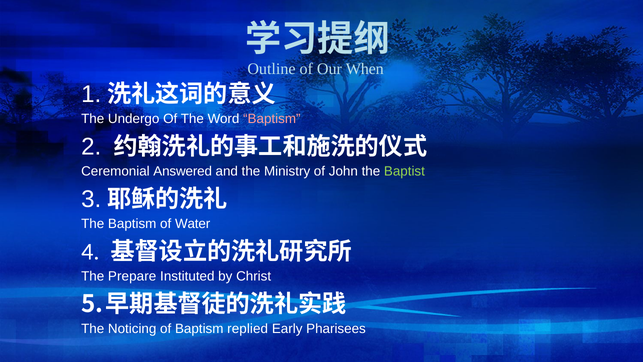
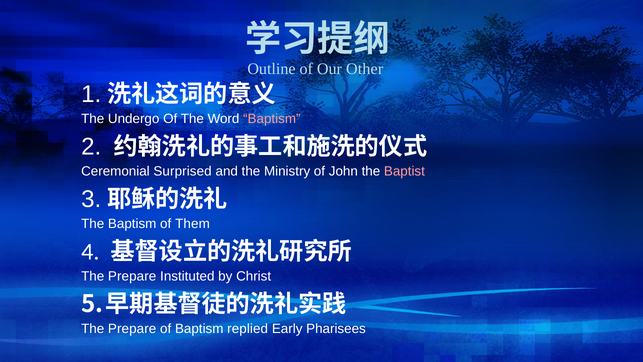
When: When -> Other (365, 69)
Answered: Answered -> Surprised (183, 171)
Baptist colour: light green -> pink (404, 171)
Water: Water -> Them (192, 224)
Noticing: Noticing -> Prepare (132, 329)
